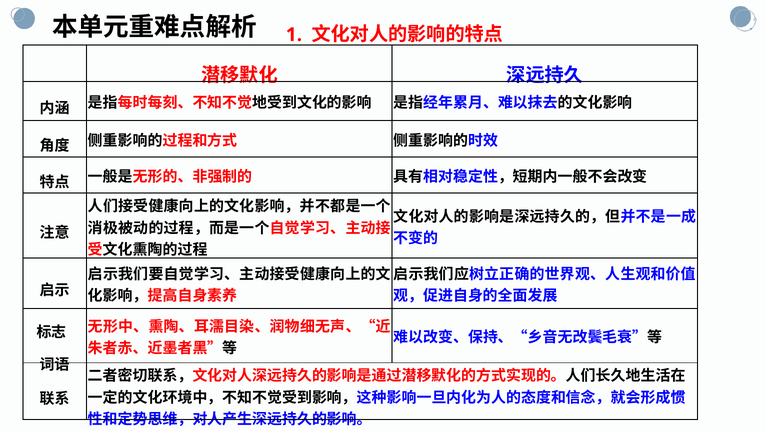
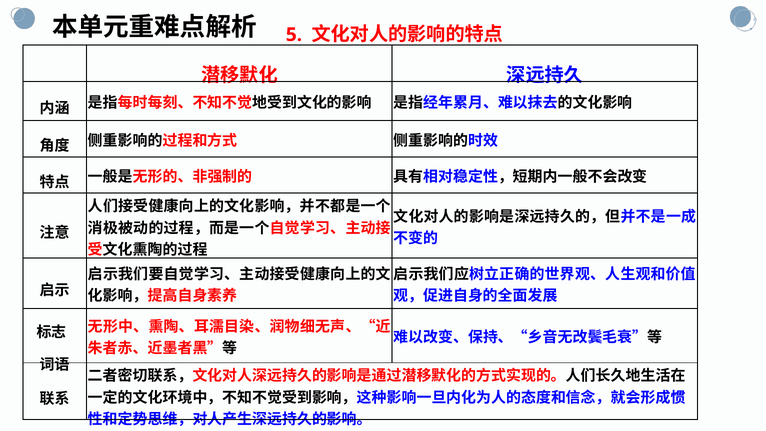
1: 1 -> 5 (294, 35)
